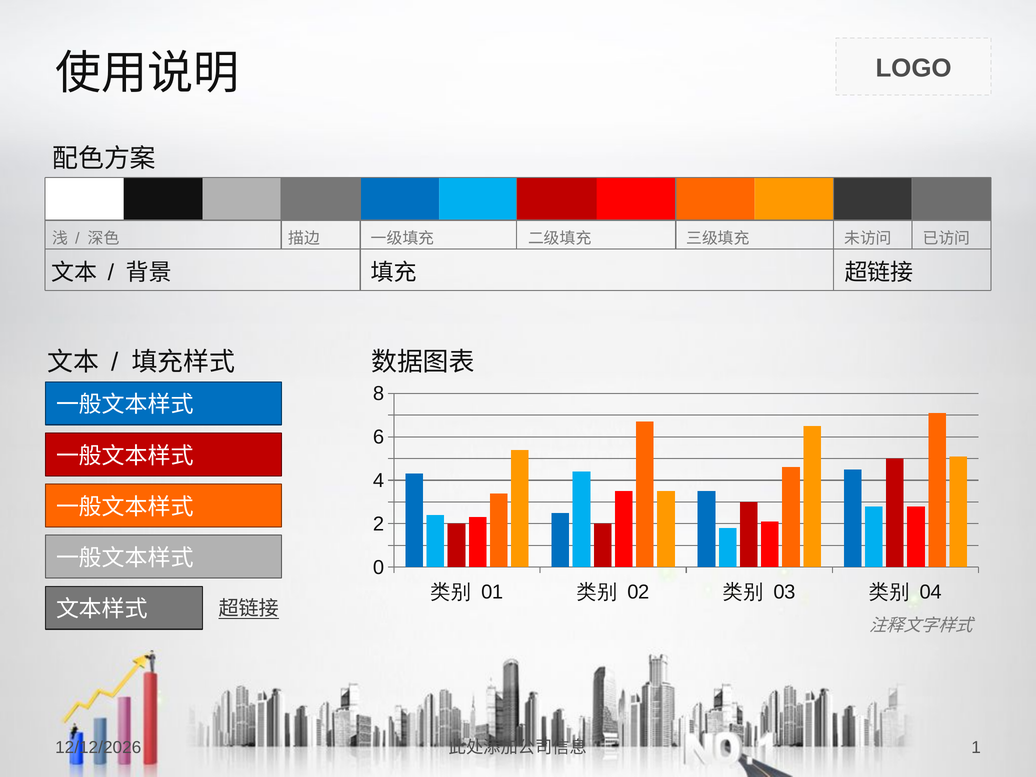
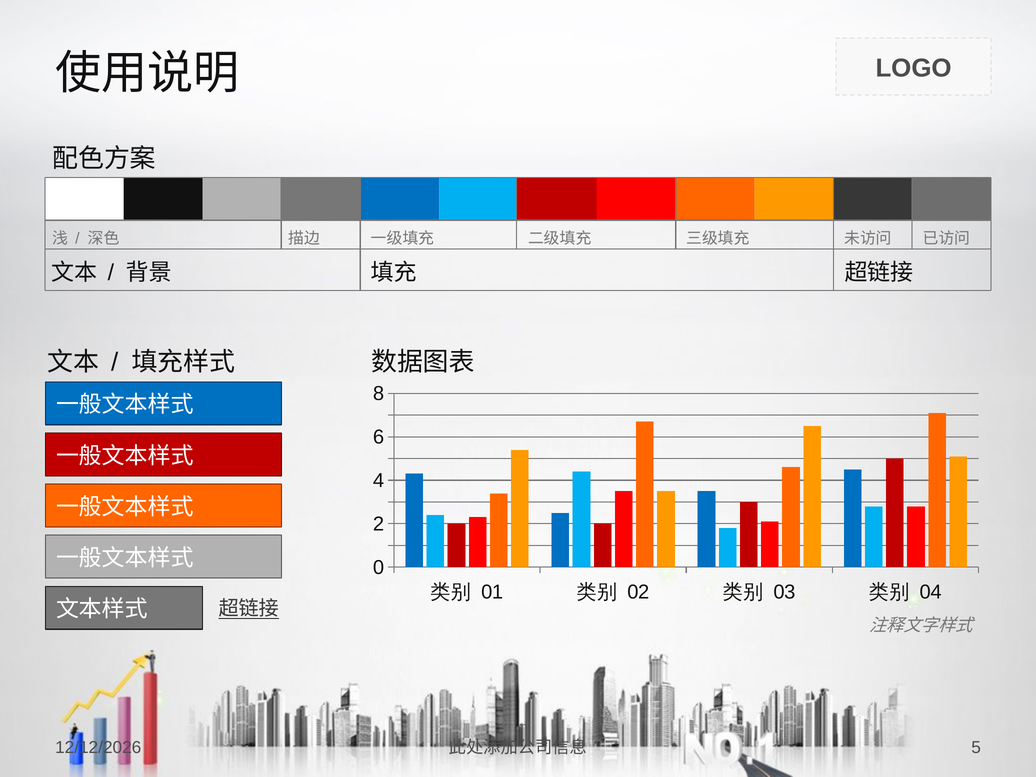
1: 1 -> 5 (976, 748)
